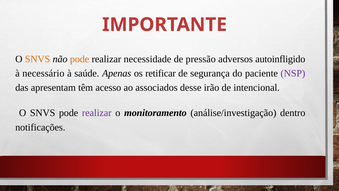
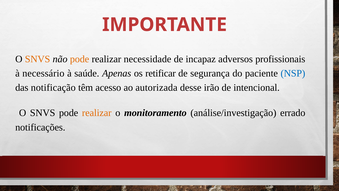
pressão: pressão -> incapaz (201, 59)
autoinfligido: autoinfligido -> profissionais (280, 59)
NSP colour: purple -> blue (293, 73)
apresentam: apresentam -> notificação (53, 87)
associados: associados -> autorizada (156, 87)
realizar colour: purple -> orange (97, 113)
dentro: dentro -> errado (293, 113)
